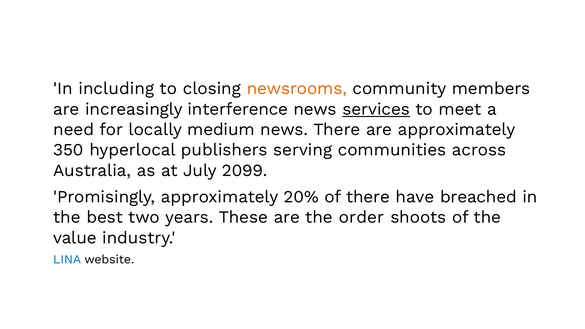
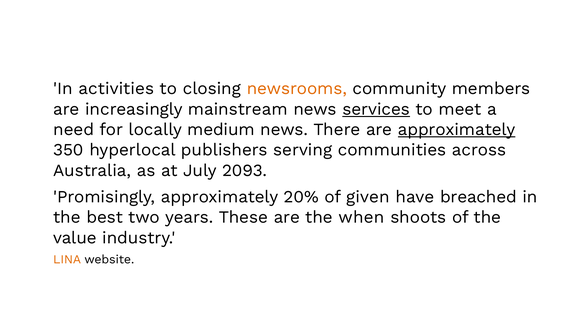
including: including -> activities (116, 89)
interference: interference -> mainstream (238, 109)
approximately underline: none -> present (457, 130)
2099: 2099 -> 2093 (245, 170)
of there: there -> given (368, 197)
order: order -> when (362, 217)
LINA colour: blue -> orange (67, 259)
